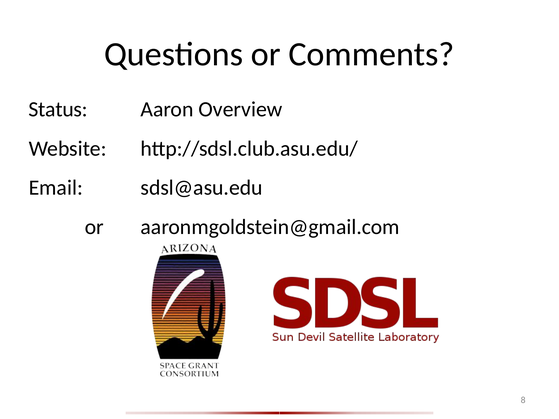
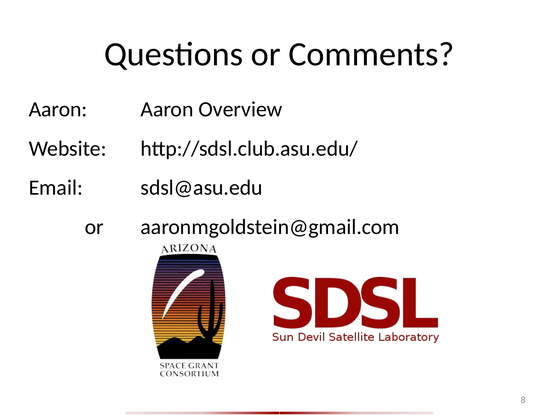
Status: Status -> Aaron (58, 110)
